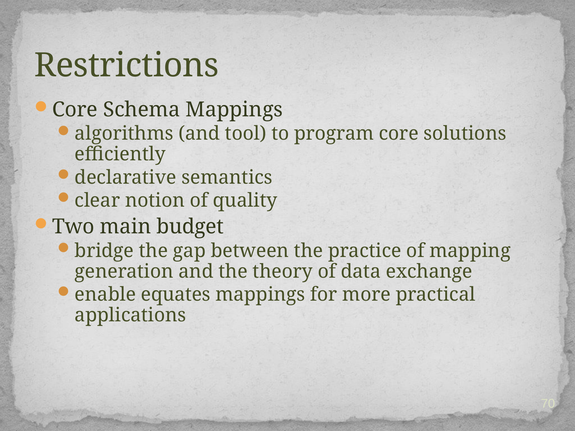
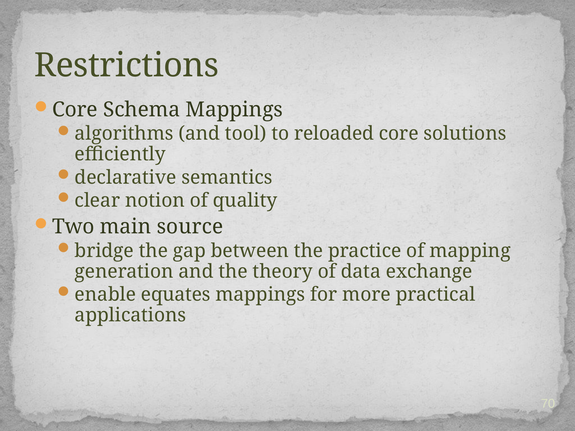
program: program -> reloaded (334, 134)
budget: budget -> source (190, 227)
